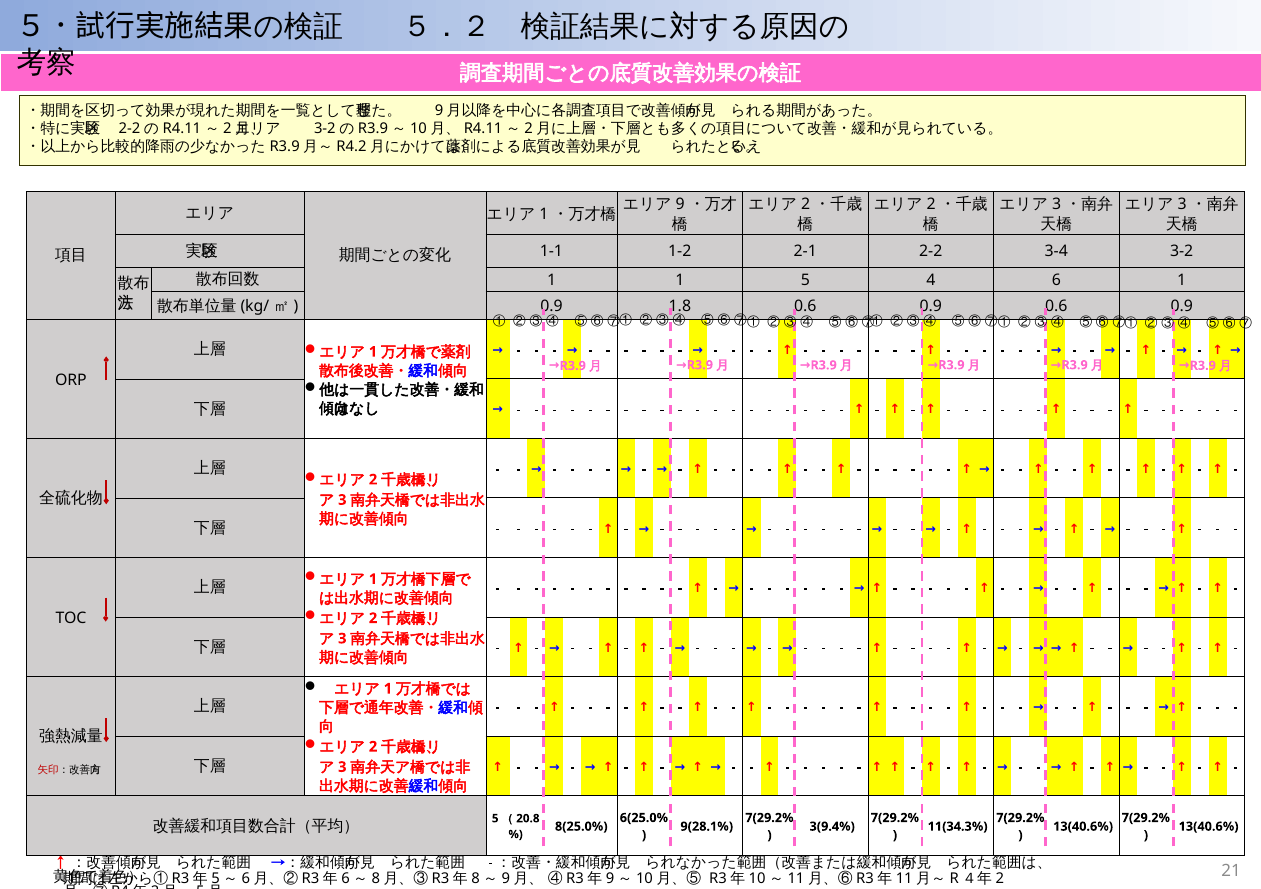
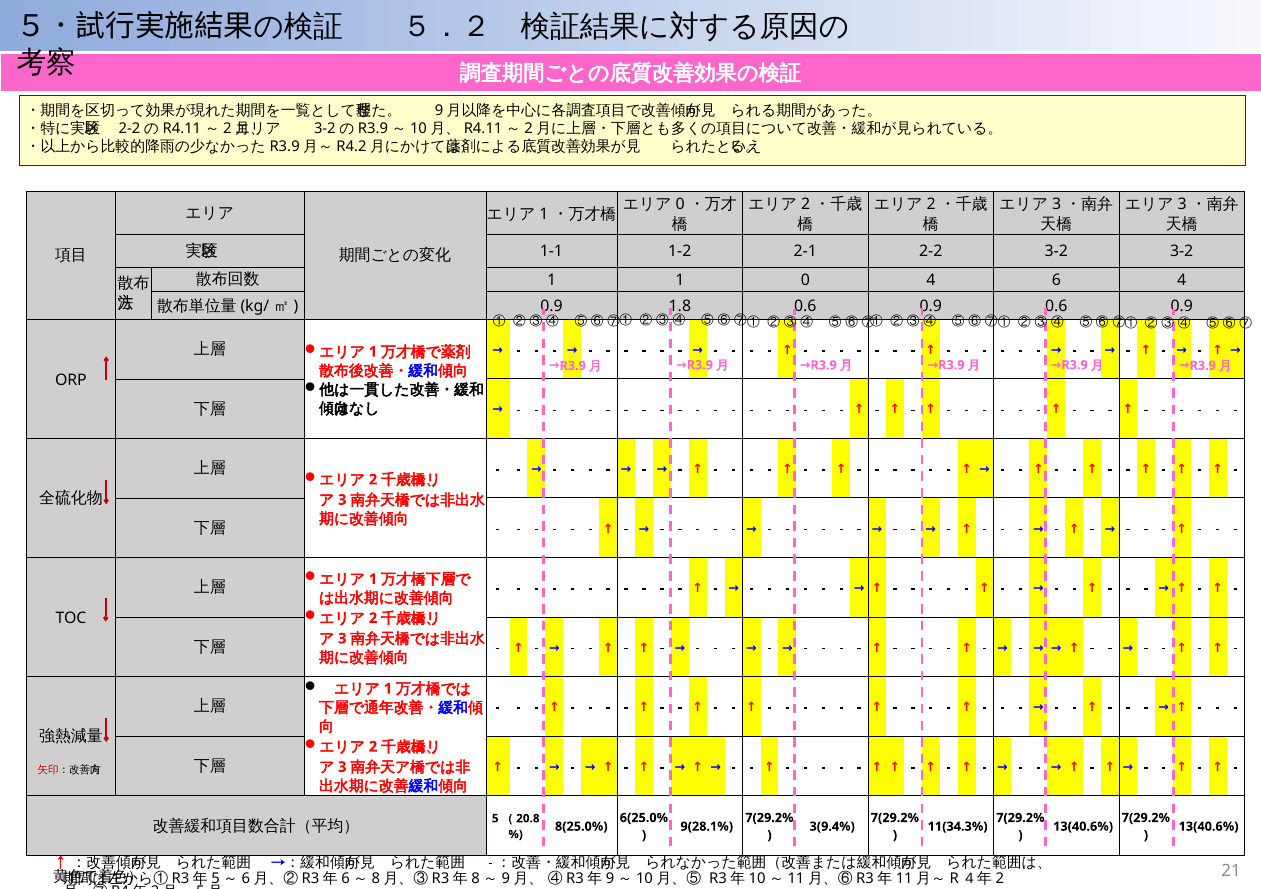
9: 9 -> 0 (680, 204)
2-2 3-4: 3-4 -> 3-2 (1056, 252)
1 5: 5 -> 0 (805, 280)
6 1: 1 -> 4 (1182, 280)
